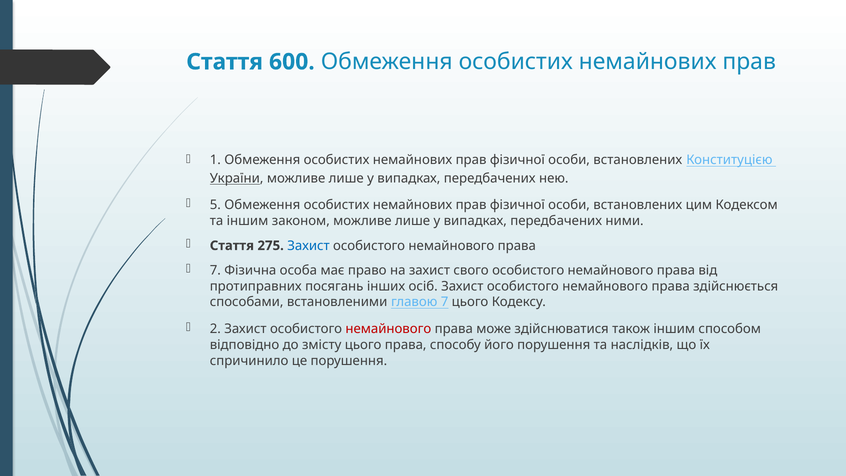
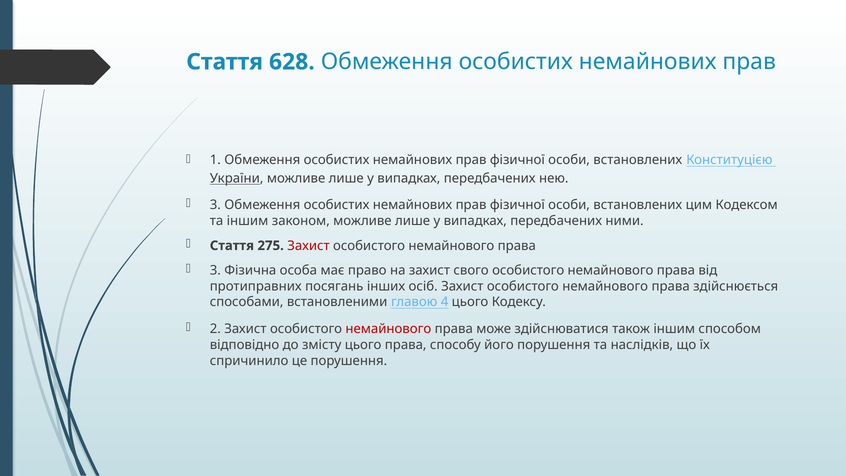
600: 600 -> 628 (292, 62)
5: 5 -> 3 (215, 205)
Захист colour: blue -> red (308, 246)
7: 7 -> 3 (215, 270)
главою 7: 7 -> 4 (445, 302)
